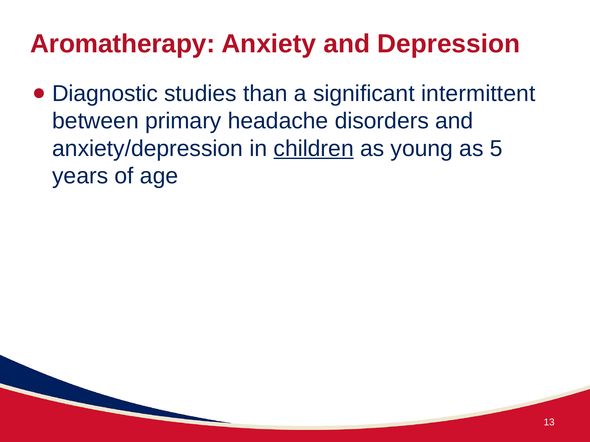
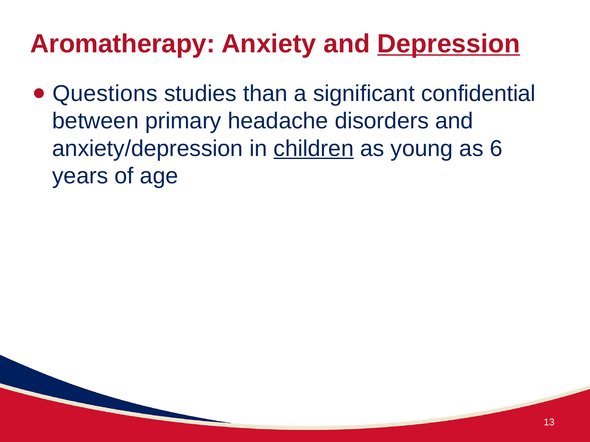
Depression underline: none -> present (449, 44)
Diagnostic: Diagnostic -> Questions (105, 94)
intermittent: intermittent -> confidential (478, 94)
5: 5 -> 6 (496, 149)
